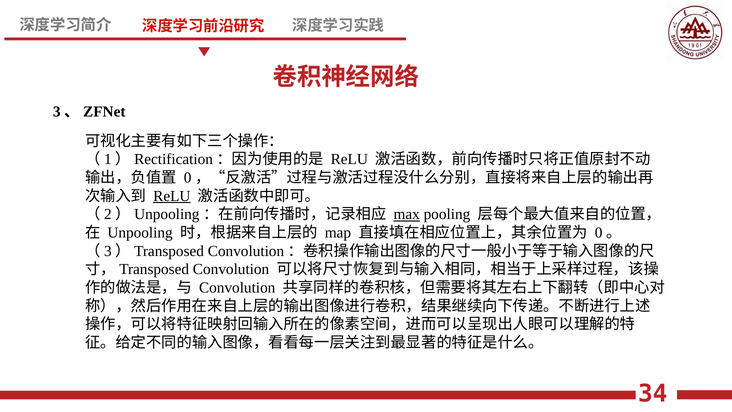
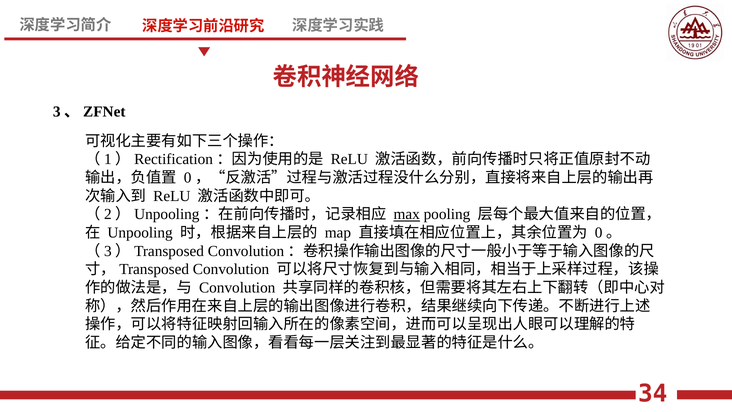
ReLU underline: present -> none (172, 196)
